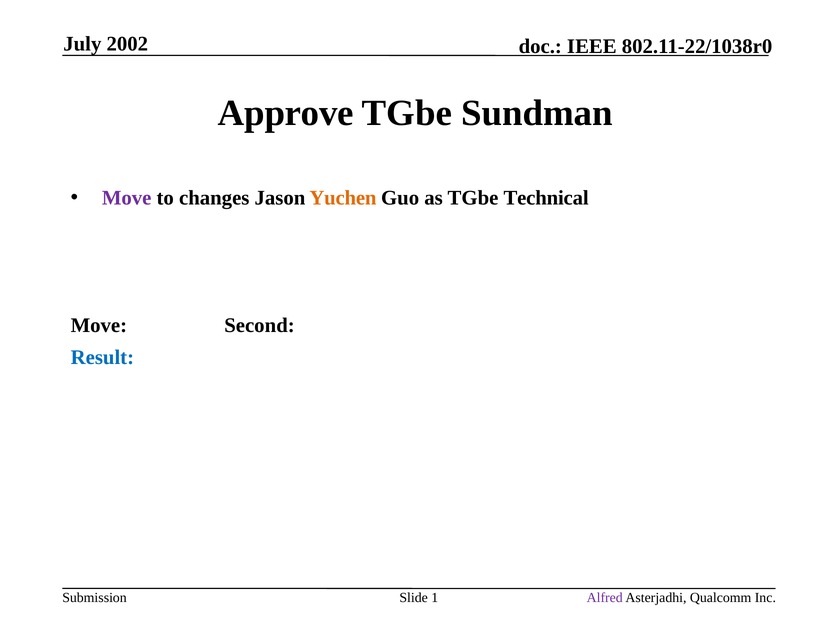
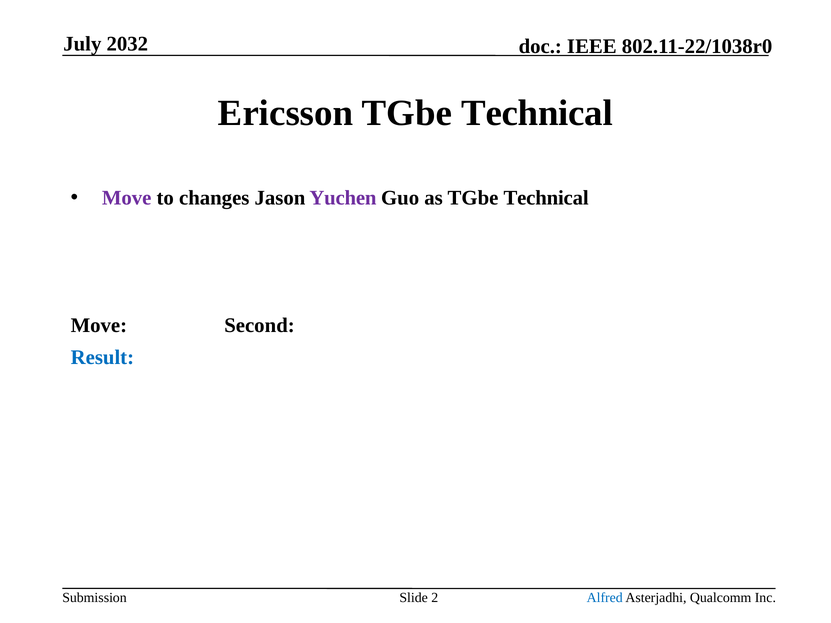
2002: 2002 -> 2032 (127, 44)
Approve: Approve -> Ericsson (286, 113)
Sundman: Sundman -> Technical (537, 113)
Yuchen colour: orange -> purple (343, 198)
1: 1 -> 2 (435, 598)
Alfred colour: purple -> blue (605, 598)
